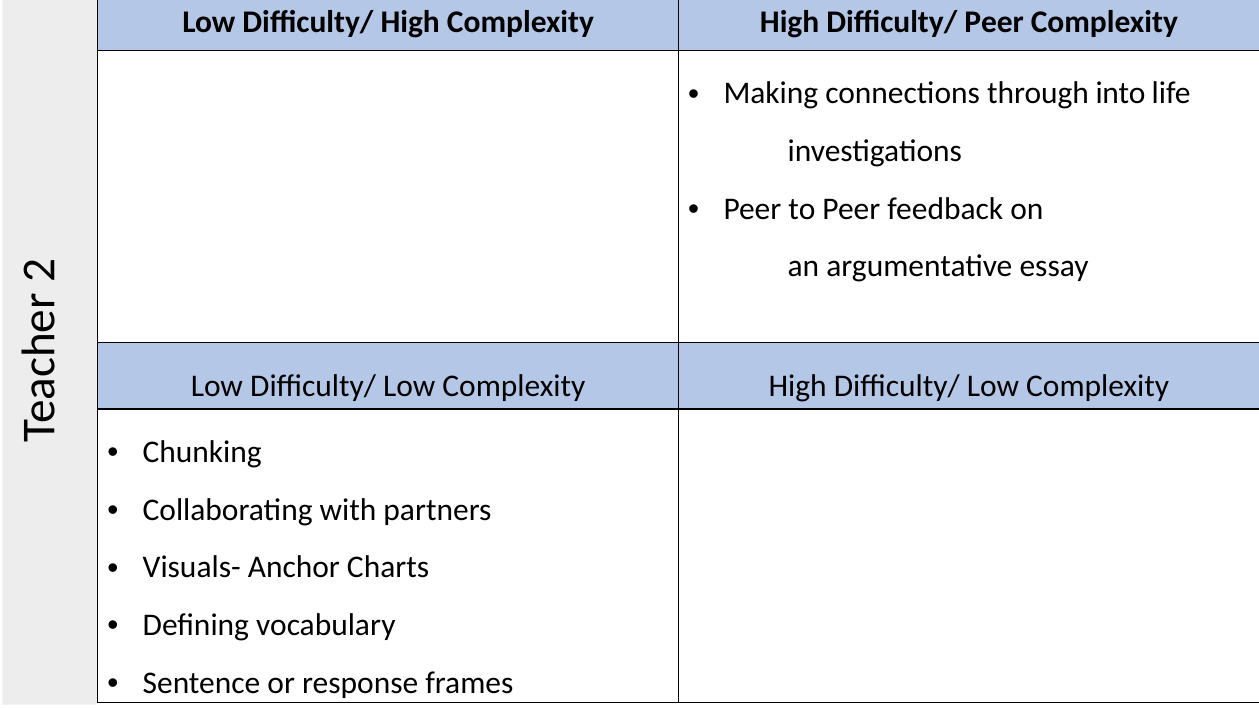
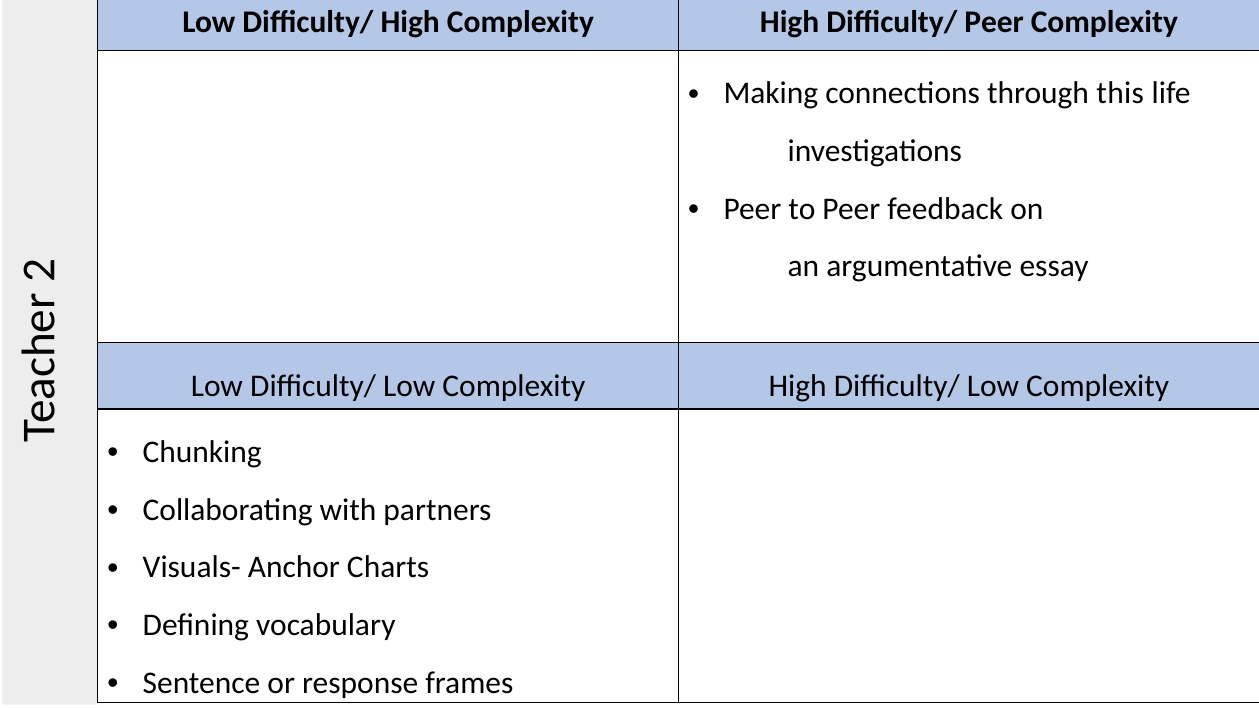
into: into -> this (1120, 94)
